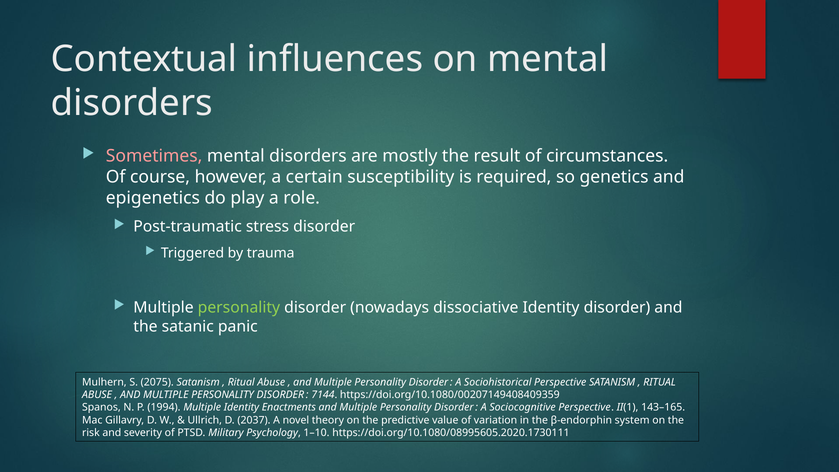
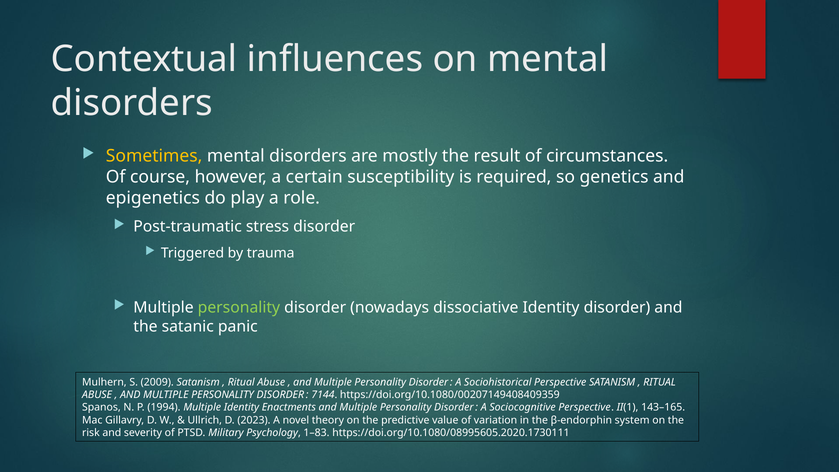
Sometimes colour: pink -> yellow (154, 156)
2075: 2075 -> 2009 (157, 382)
2037: 2037 -> 2023 (254, 420)
1–10: 1–10 -> 1–83 (317, 433)
